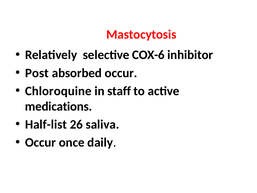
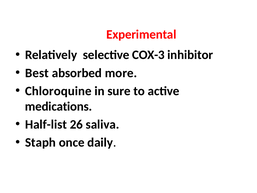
Mastocytosis: Mastocytosis -> Experimental (141, 34)
COX-6: COX-6 -> COX-3 (148, 55)
Post: Post -> Best (37, 73)
absorbed occur: occur -> more (121, 73)
staff: staff -> sure (119, 91)
Occur: Occur -> Staph (40, 142)
